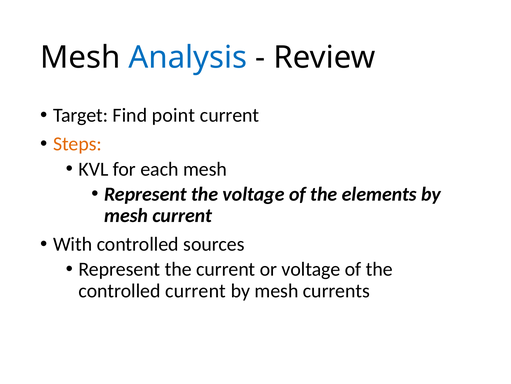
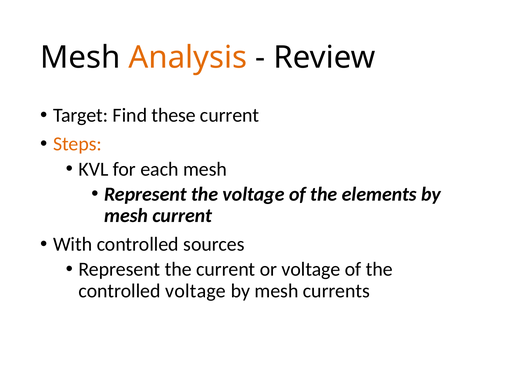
Analysis colour: blue -> orange (188, 57)
point: point -> these (174, 115)
controlled current: current -> voltage (196, 290)
